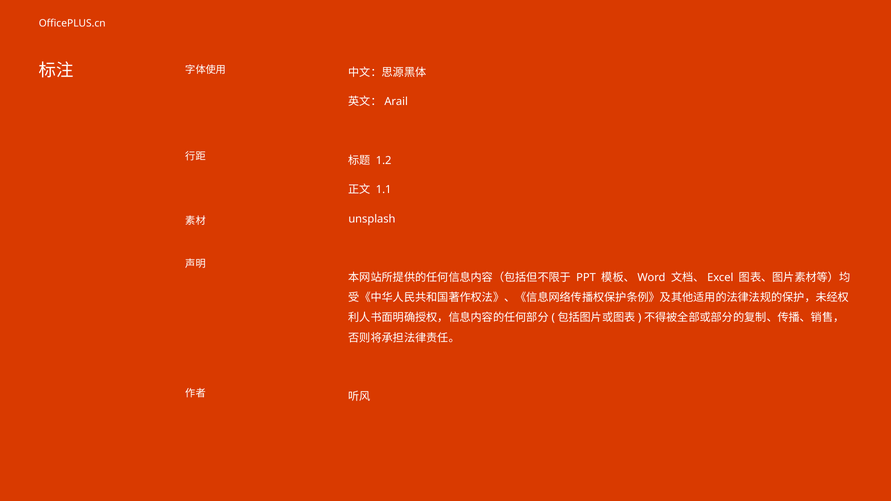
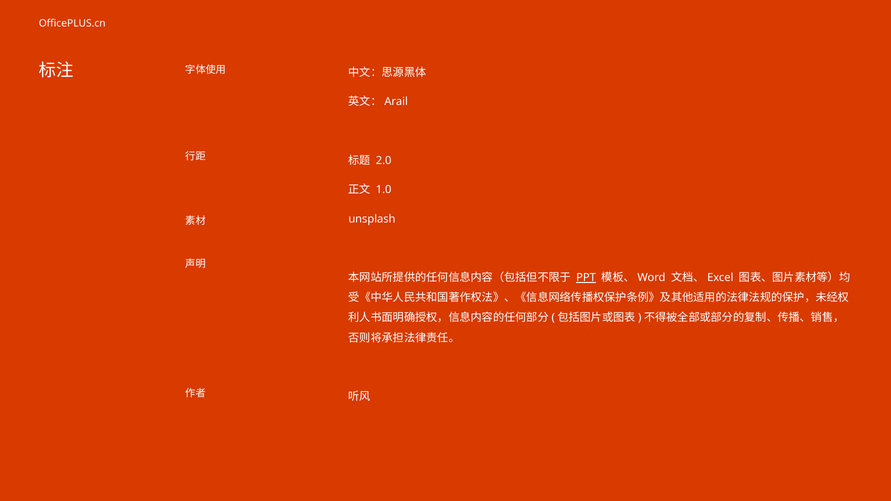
1.2: 1.2 -> 2.0 (384, 160)
1.1: 1.1 -> 1.0 (384, 190)
PPT underline: none -> present (586, 278)
